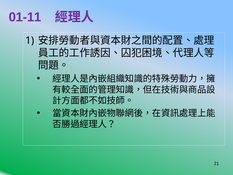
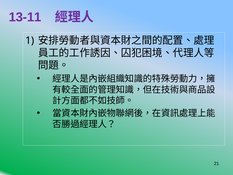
01-11: 01-11 -> 13-11 (25, 17)
